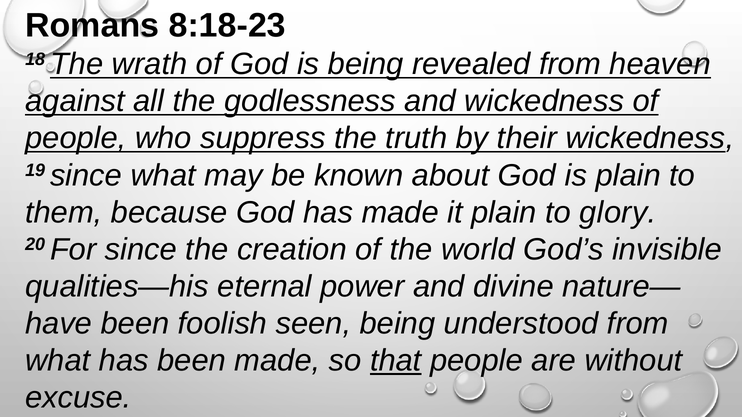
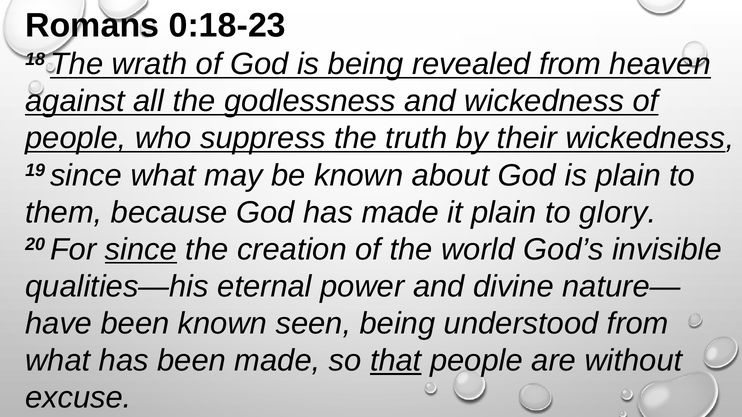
8:18-23: 8:18-23 -> 0:18-23 (227, 25)
since underline: none -> present (141, 250)
been foolish: foolish -> known (223, 324)
